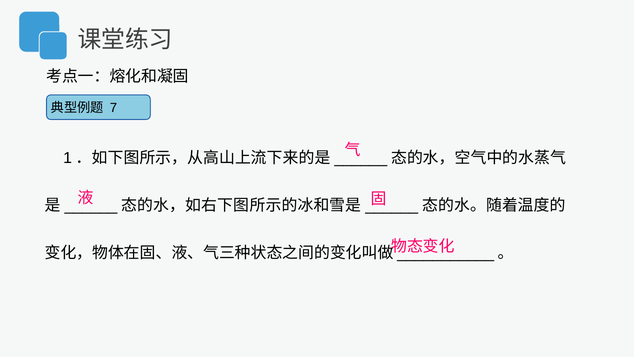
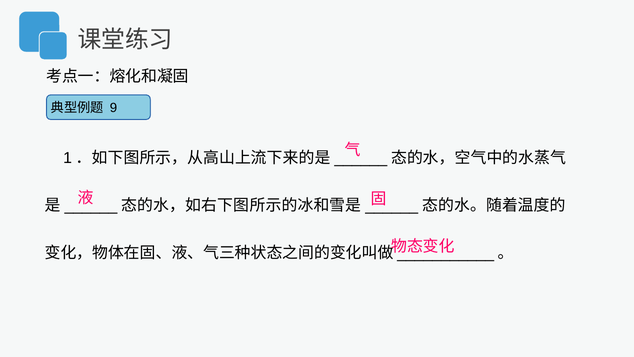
7: 7 -> 9 (113, 108)
